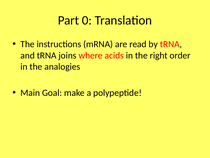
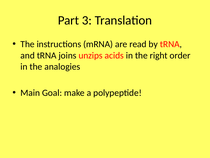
0: 0 -> 3 (87, 20)
where: where -> unzips (91, 55)
